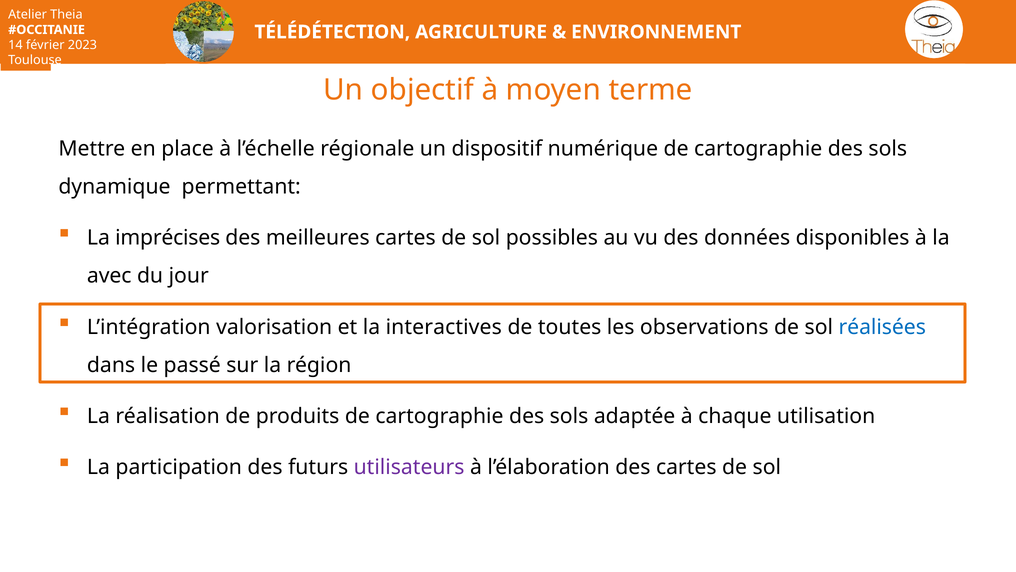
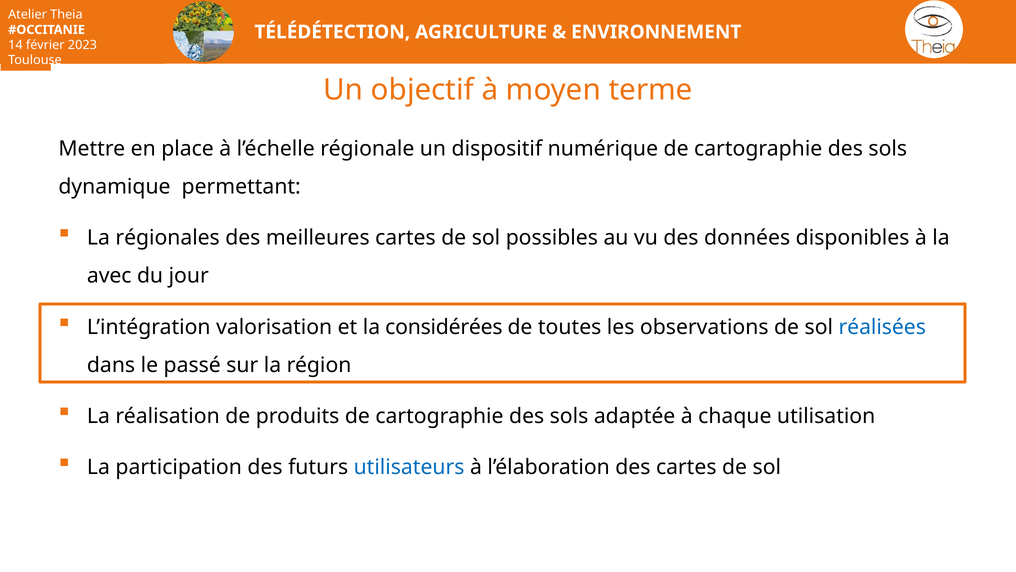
imprécises: imprécises -> régionales (168, 238)
interactives: interactives -> considérées (444, 327)
utilisateurs colour: purple -> blue (409, 467)
